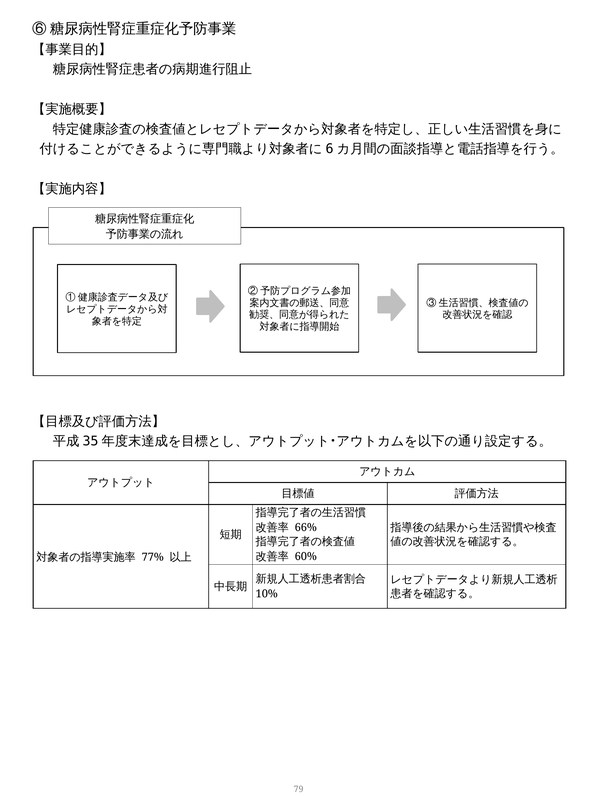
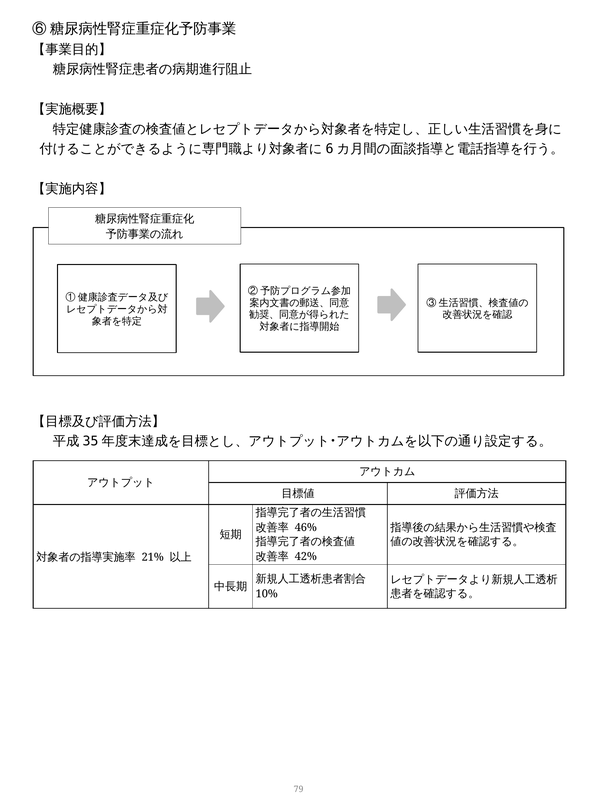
66%: 66% -> 46% (306, 528)
60%: 60% -> 42% (306, 557)
77%: 77% -> 21% (153, 557)
